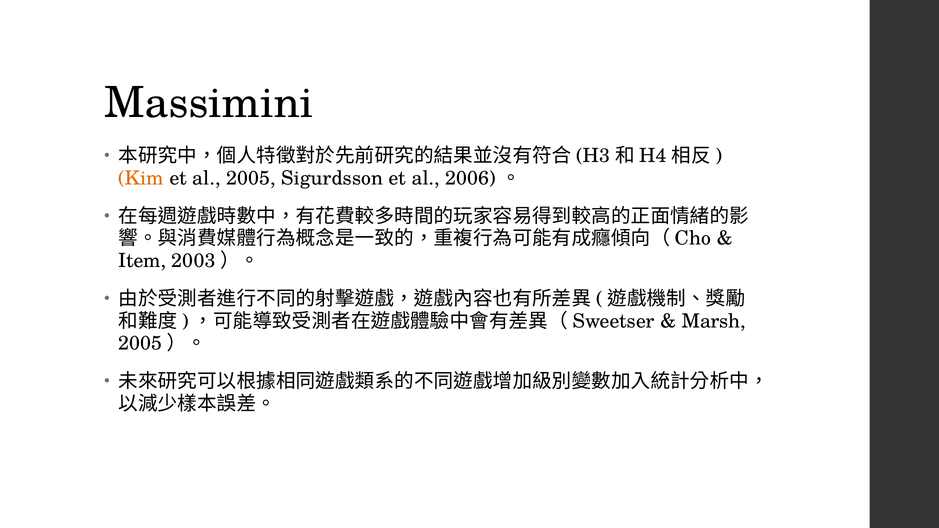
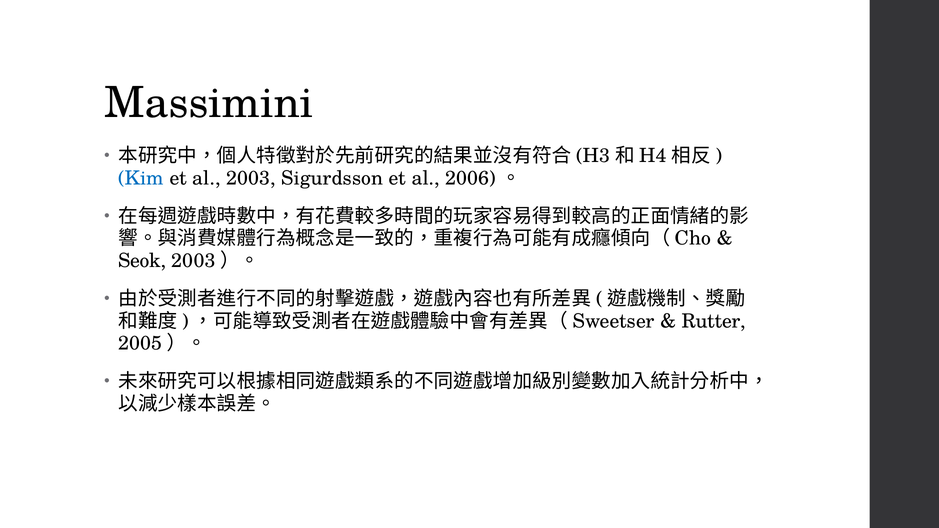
Kim colour: orange -> blue (141, 178)
2005: 2005 -> 2003 (251, 178)
Item: Item -> Seok (142, 261)
Marsh: Marsh -> Rutter (714, 321)
